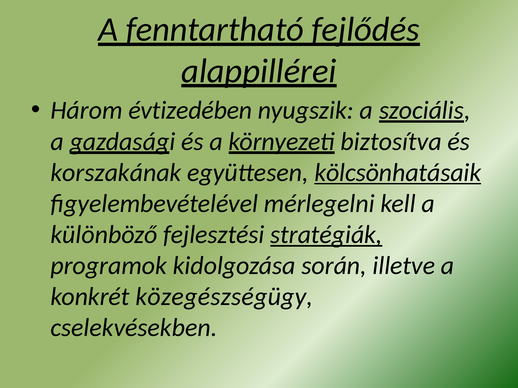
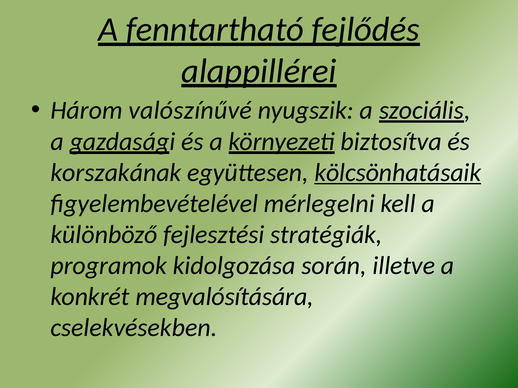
évtizedében: évtizedében -> valószínűvé (190, 111)
stratégiák underline: present -> none (326, 235)
közegészségügy: közegészségügy -> megvalósítására (224, 297)
